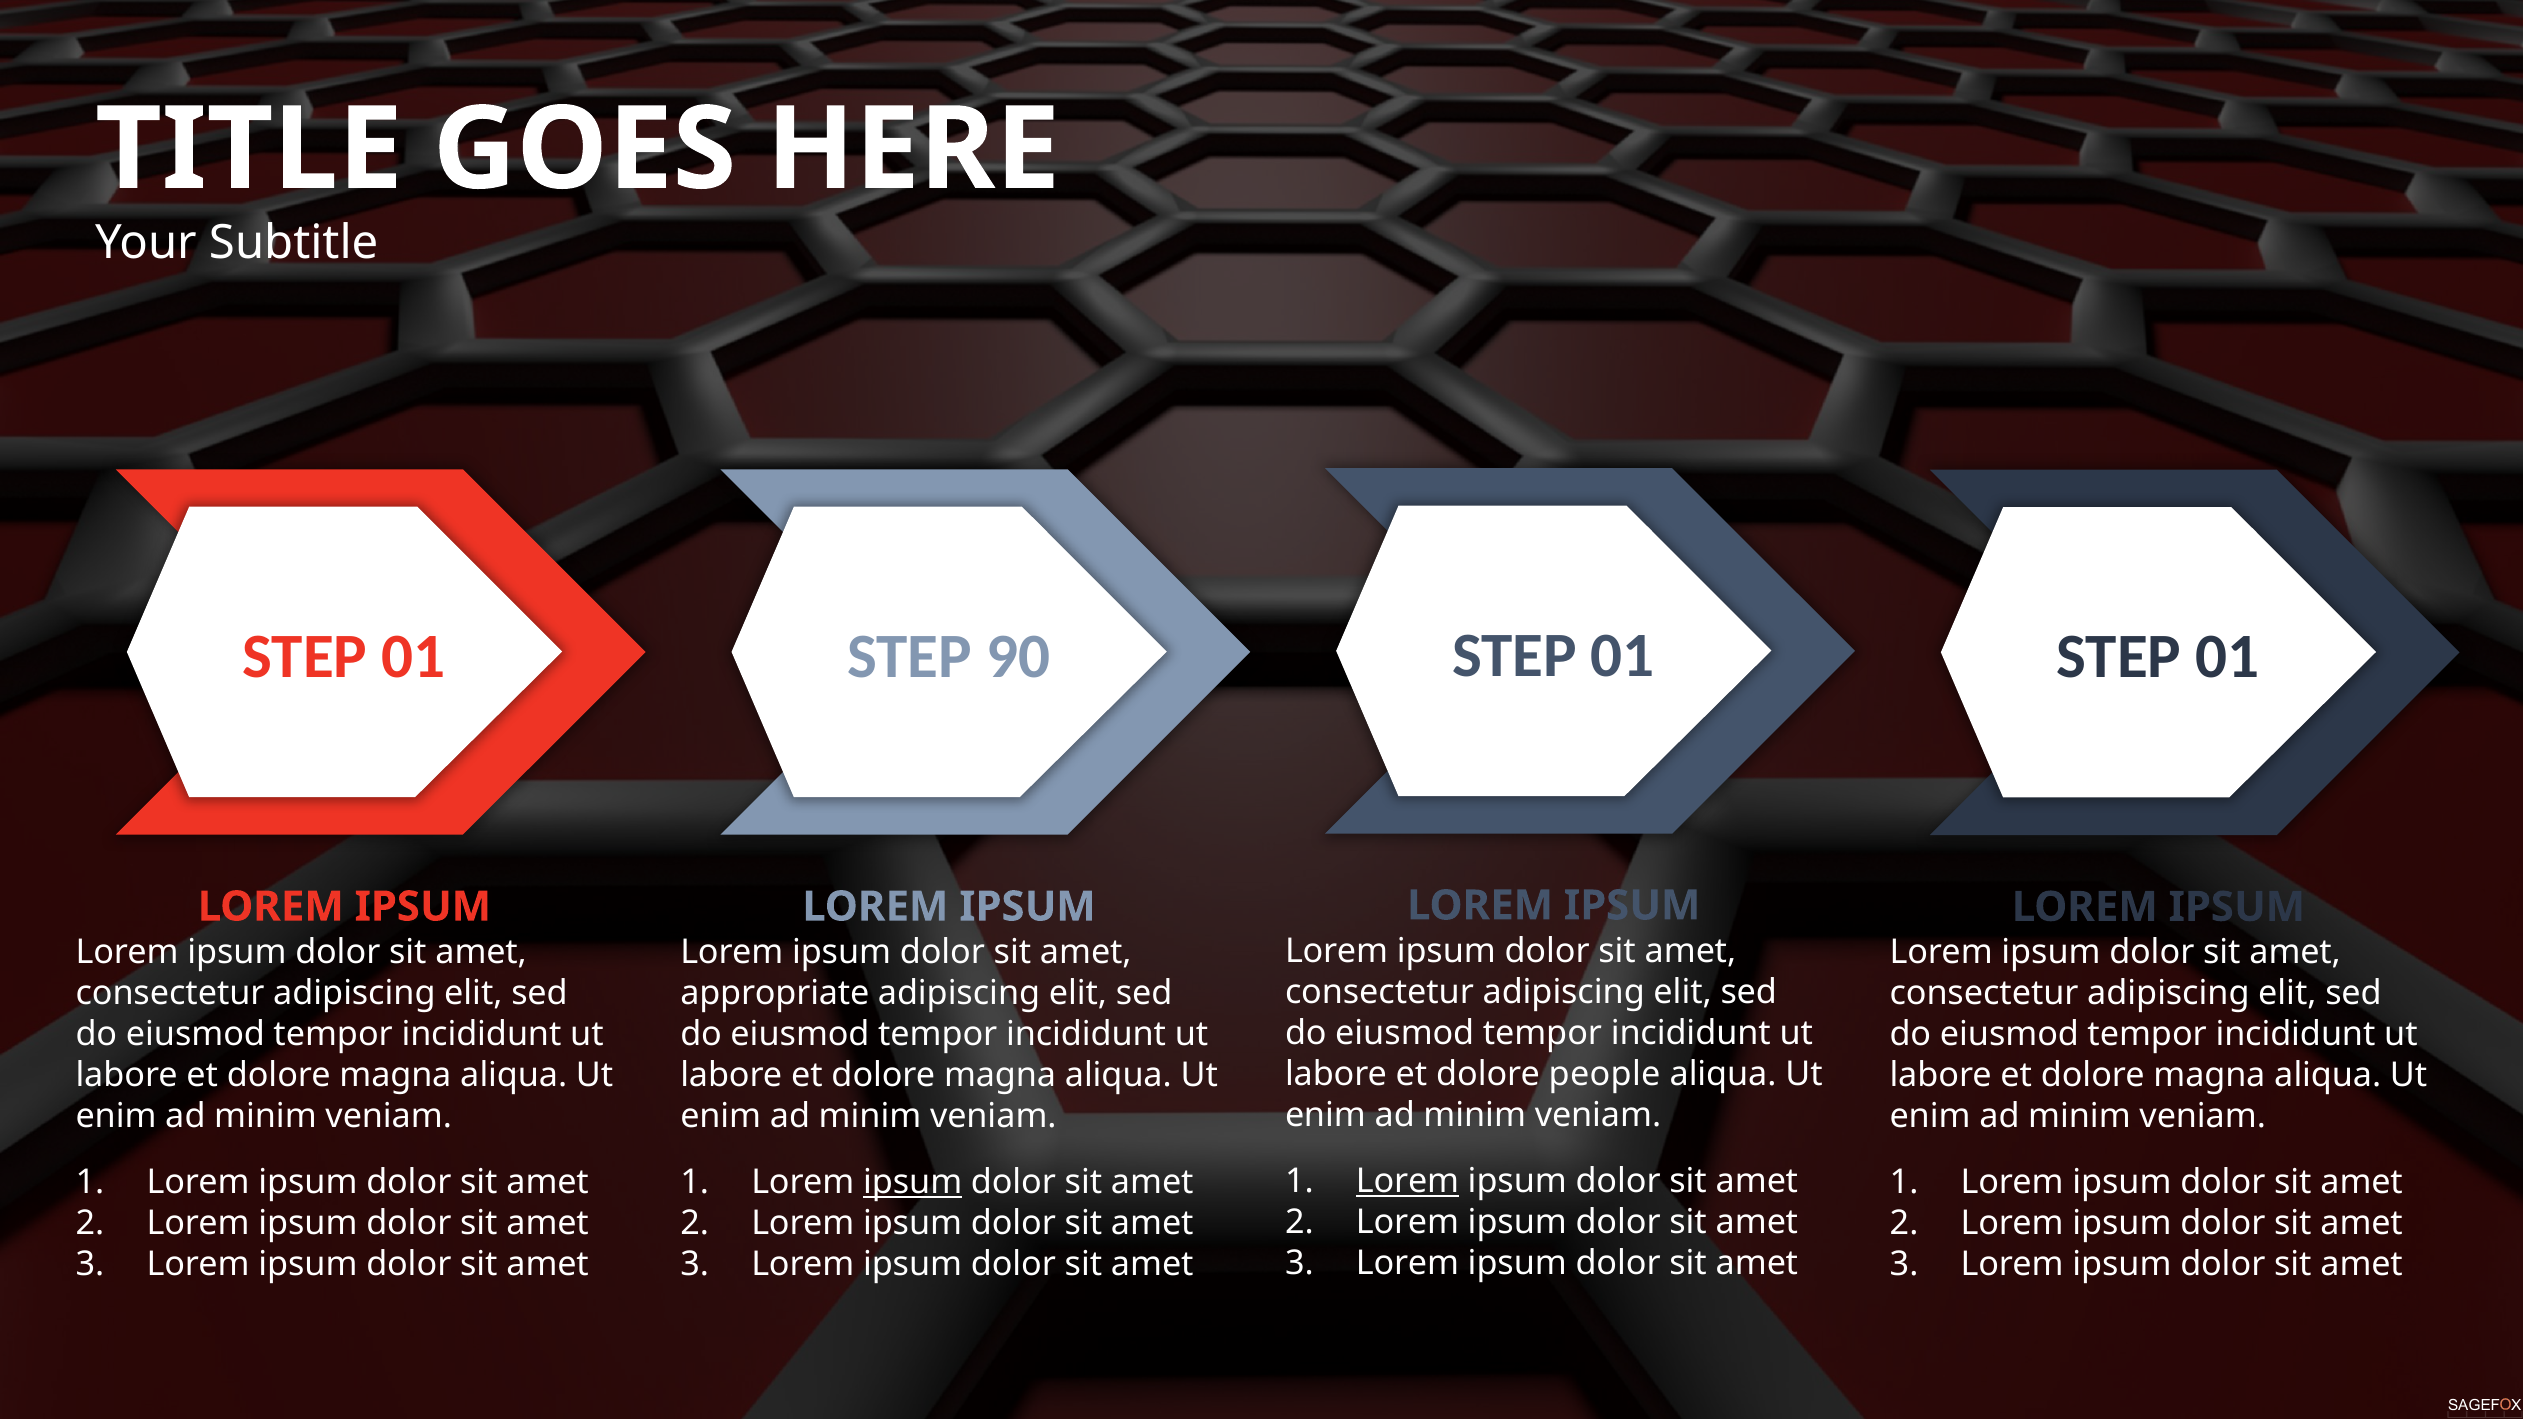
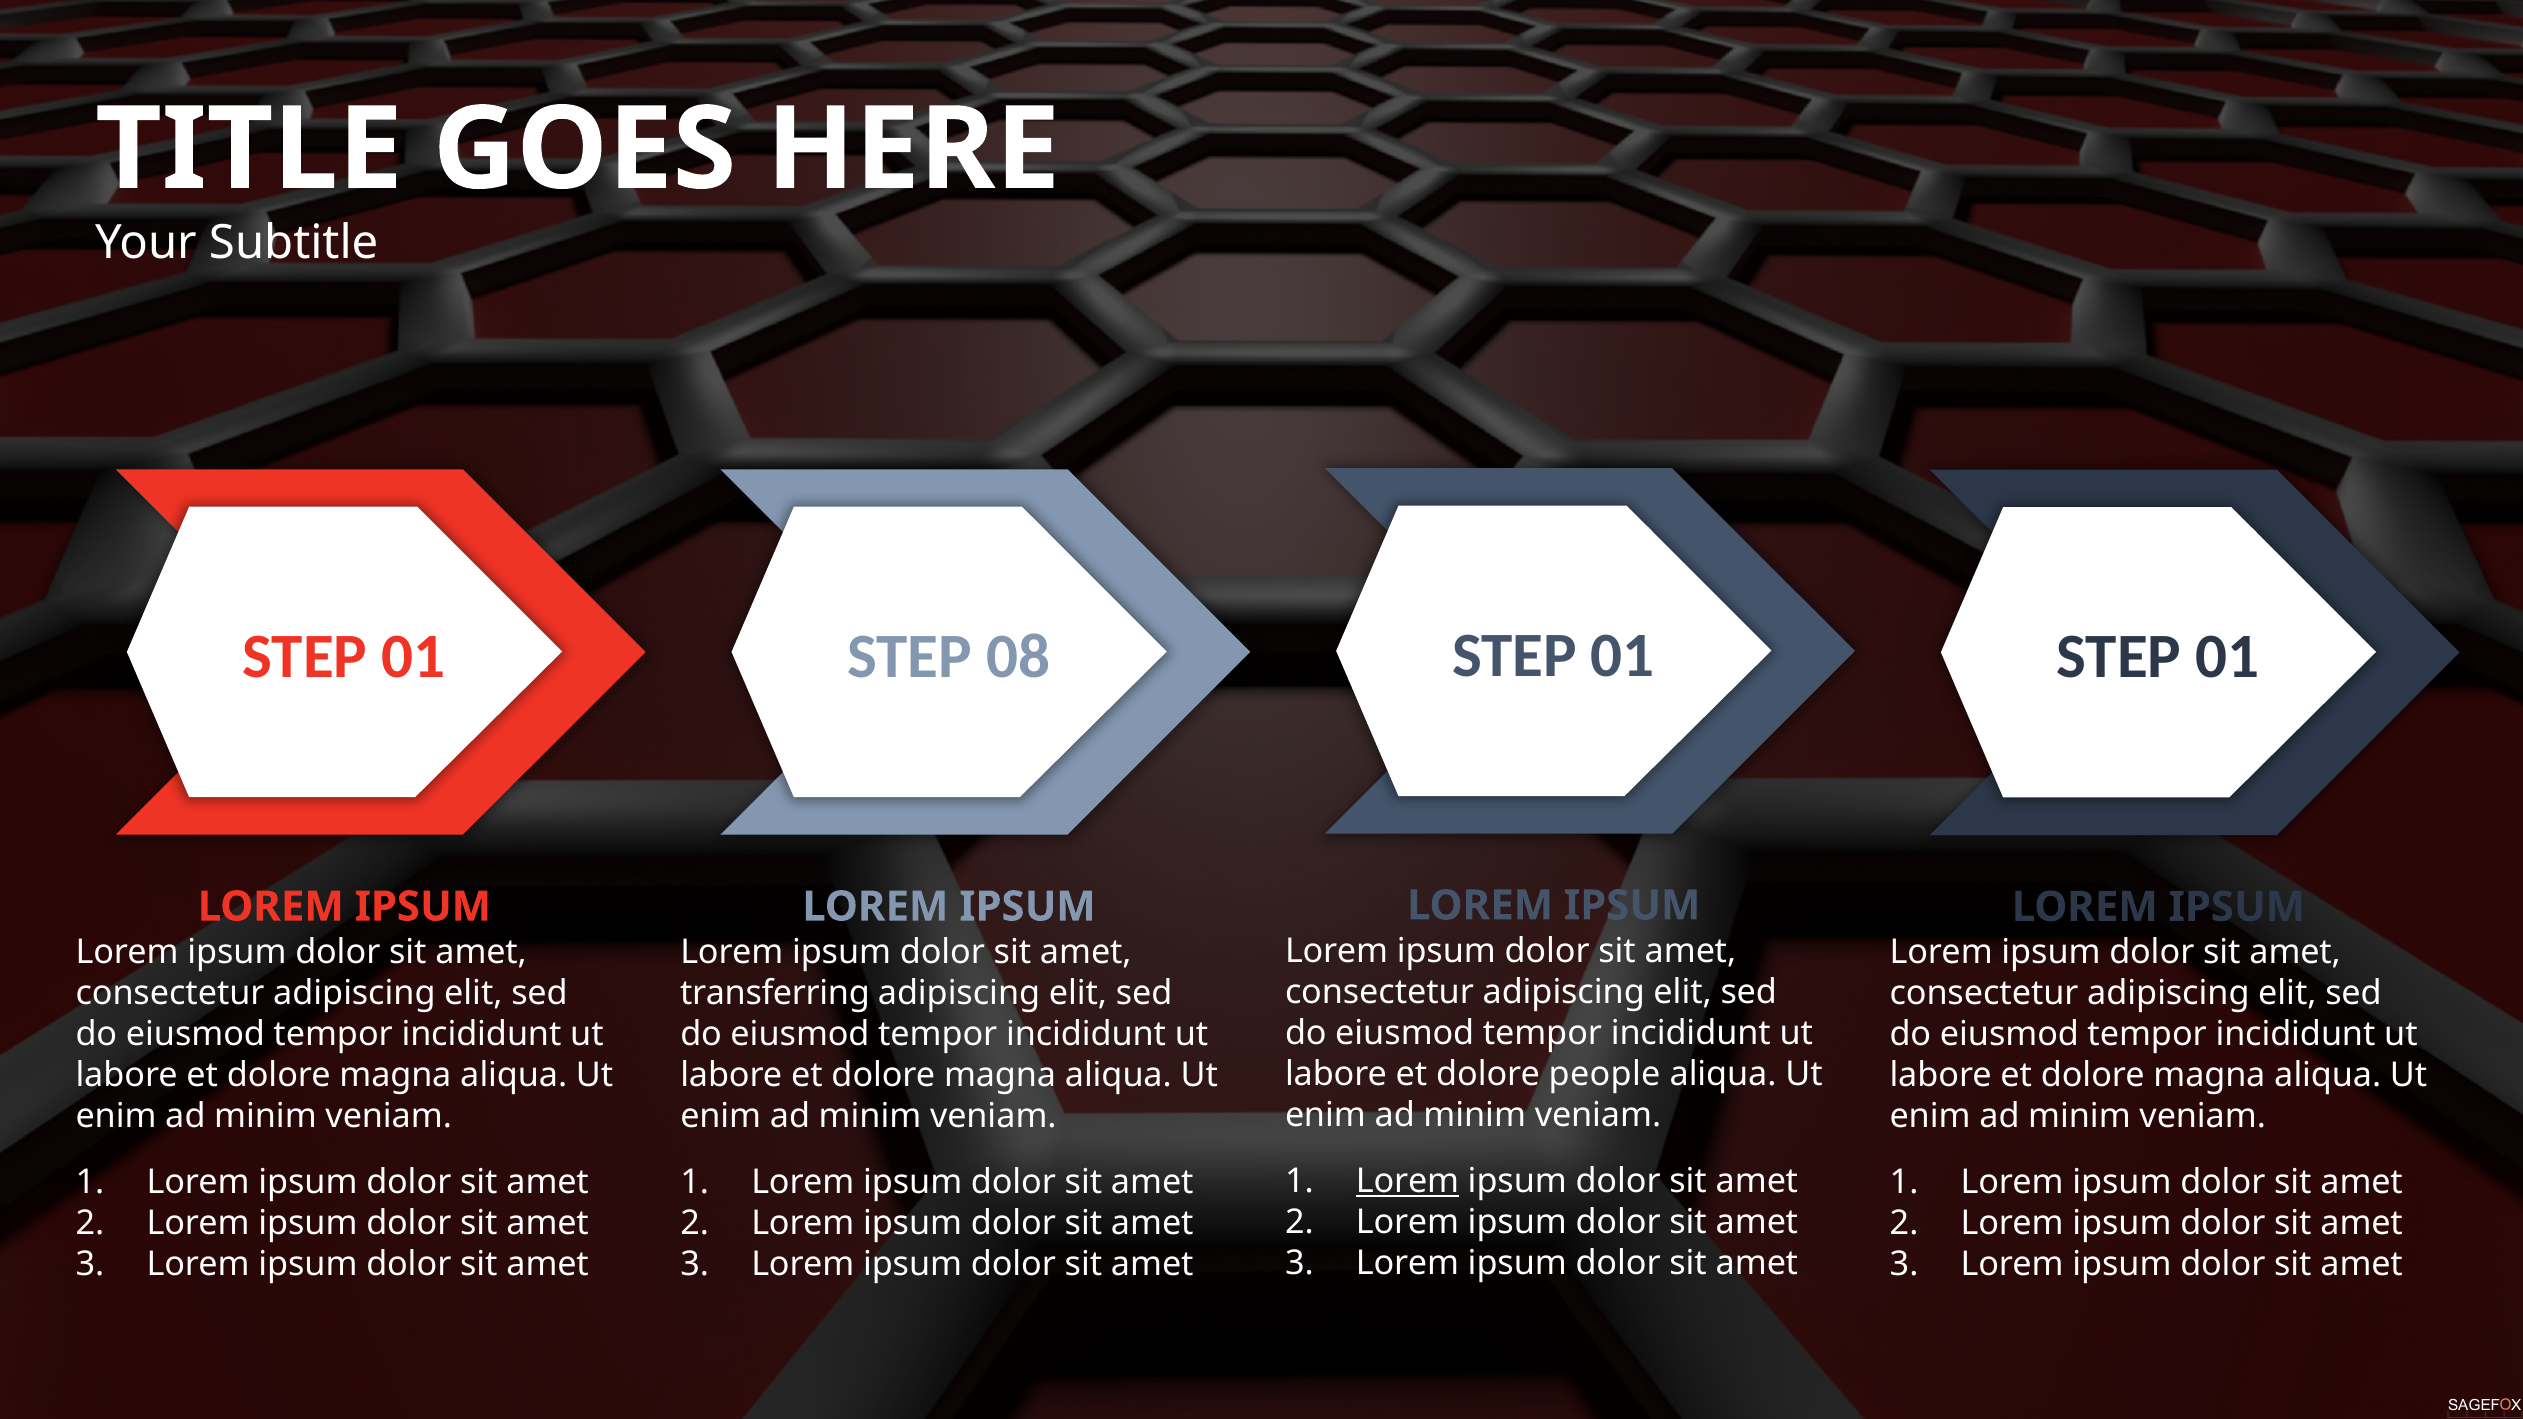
90: 90 -> 08 (1018, 656)
appropriate: appropriate -> transferring (775, 993)
ipsum underline: present -> none (913, 1182)
